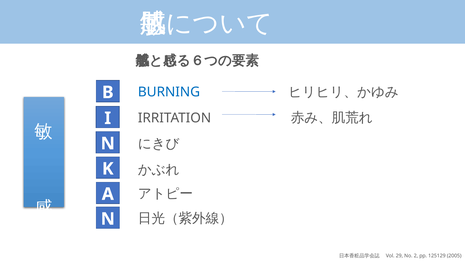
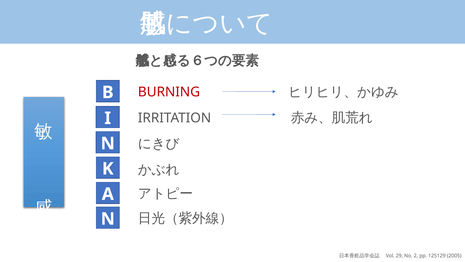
BURNING colour: blue -> red (169, 92)
